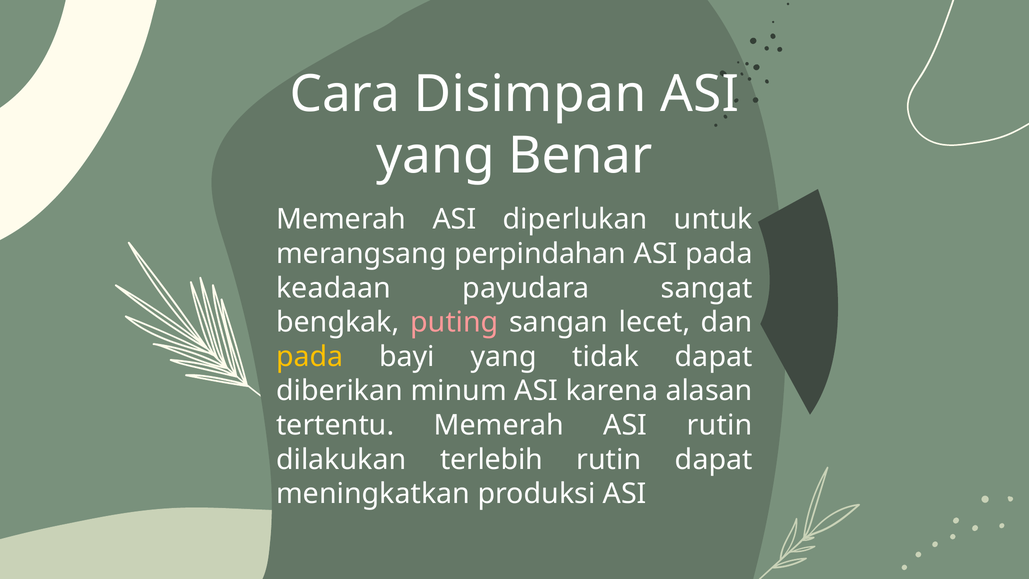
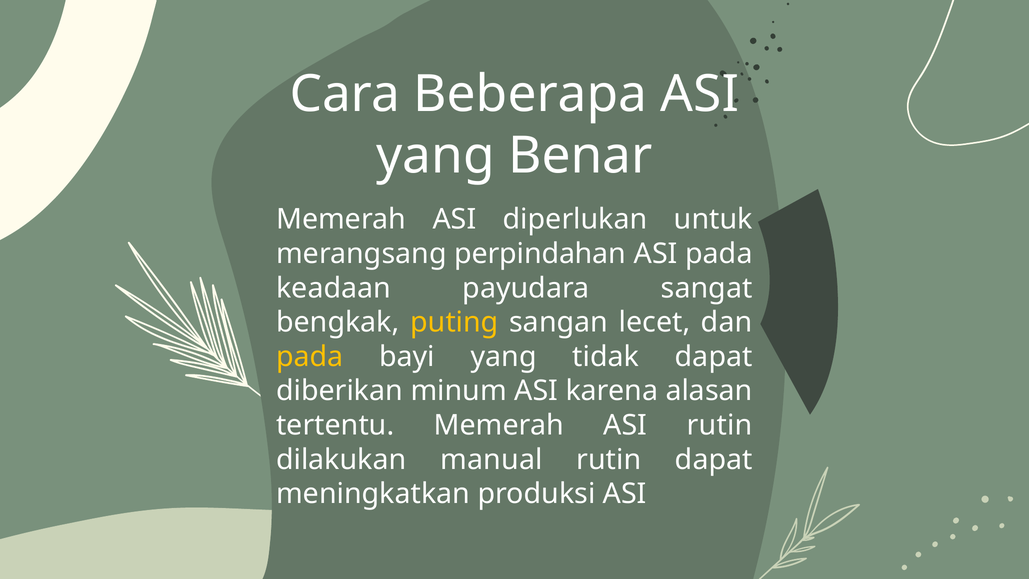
Disimpan: Disimpan -> Beberapa (530, 94)
puting colour: pink -> yellow (454, 322)
terlebih: terlebih -> manual (491, 460)
